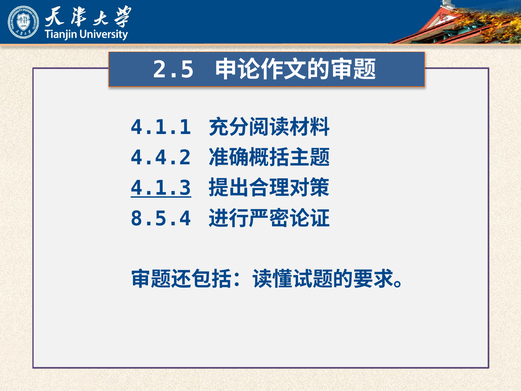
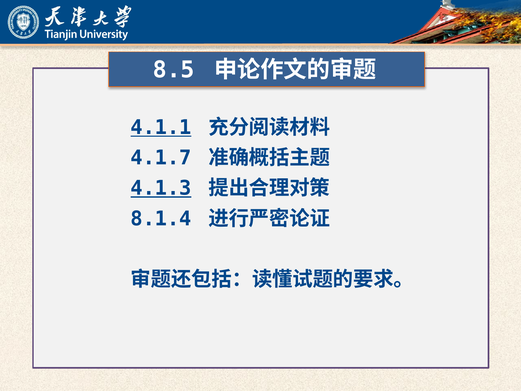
2.5: 2.5 -> 8.5 (174, 70)
4.1.1 underline: none -> present (161, 127)
4.4.2: 4.4.2 -> 4.1.7 (161, 158)
8.5.4: 8.5.4 -> 8.1.4 (161, 219)
